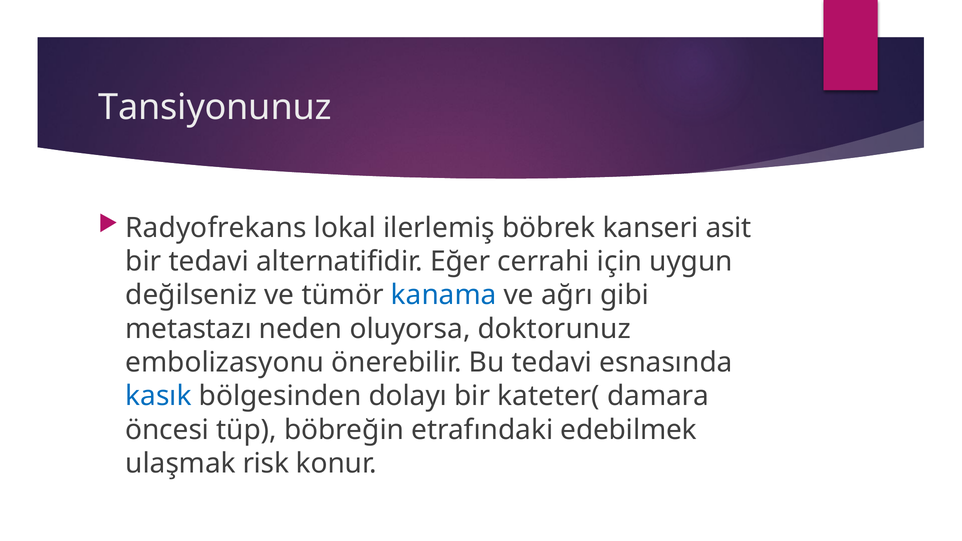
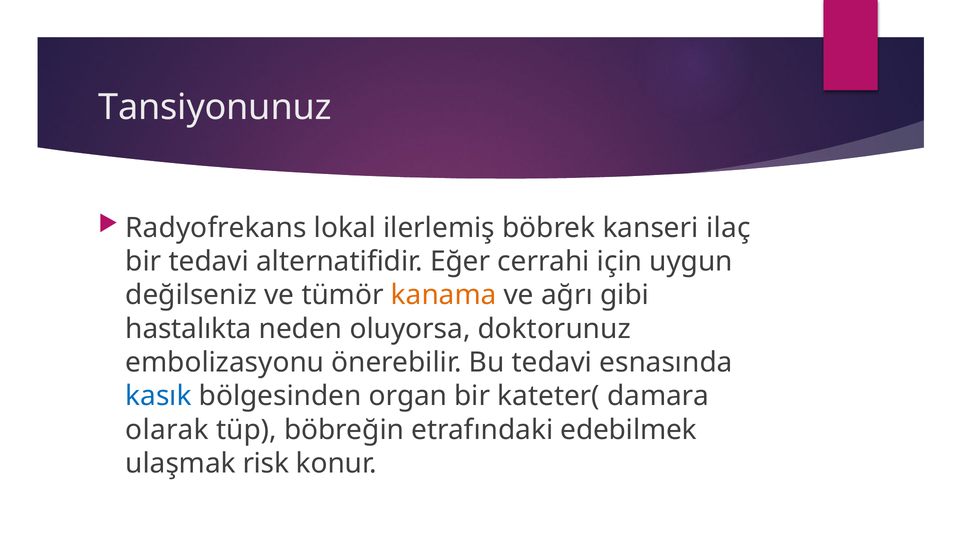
asit: asit -> ilaç (728, 228)
kanama colour: blue -> orange (444, 295)
metastazı: metastazı -> hastalıkta (189, 329)
dolayı: dolayı -> organ (408, 396)
öncesi: öncesi -> olarak (167, 430)
